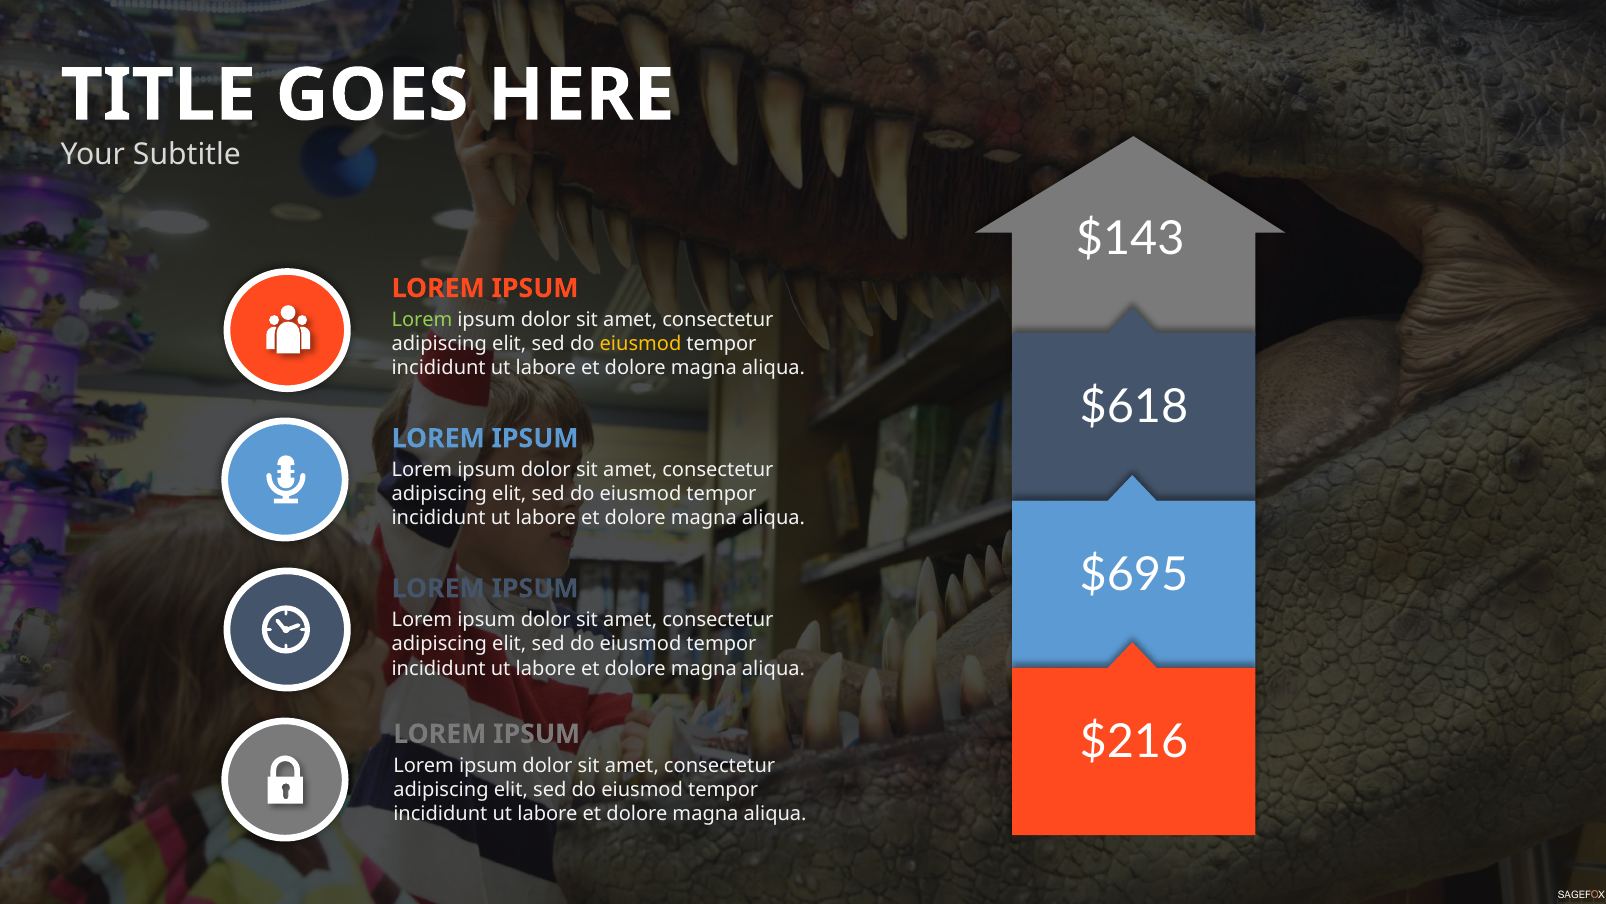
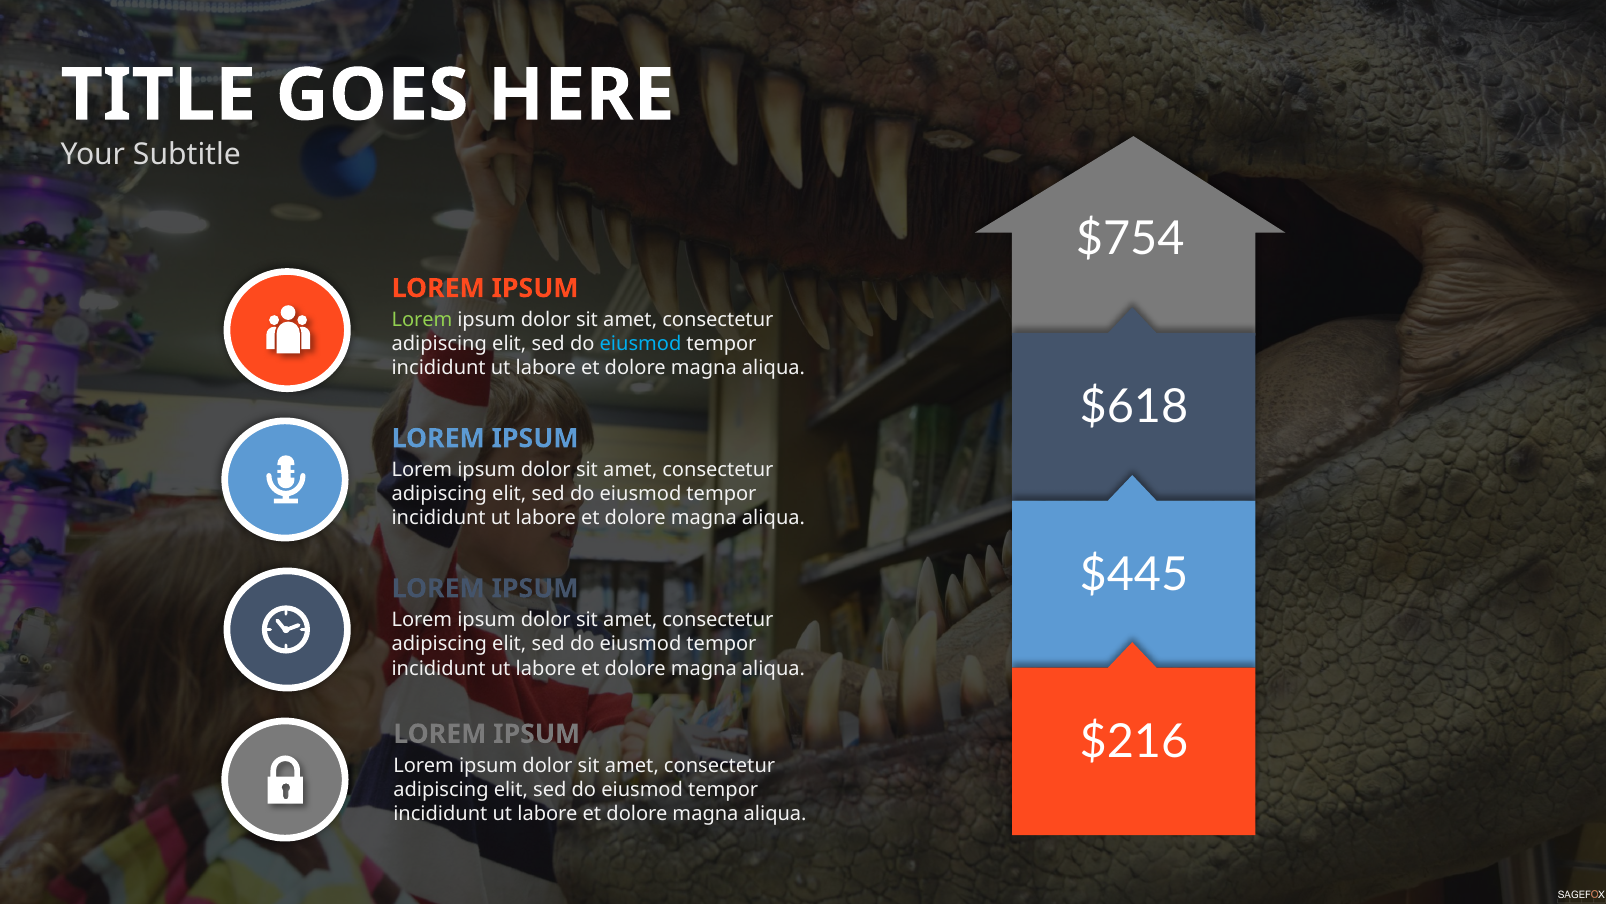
$143: $143 -> $754 (1130, 239)
eiusmod colour: yellow -> light blue (641, 344)
$695: $695 -> $445 (1134, 574)
